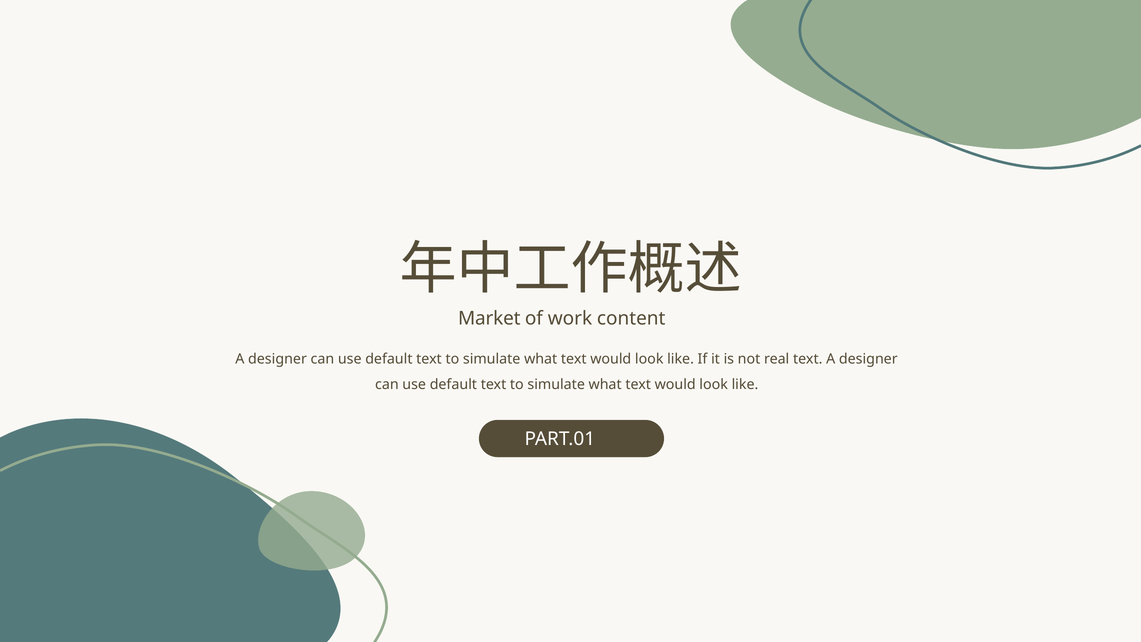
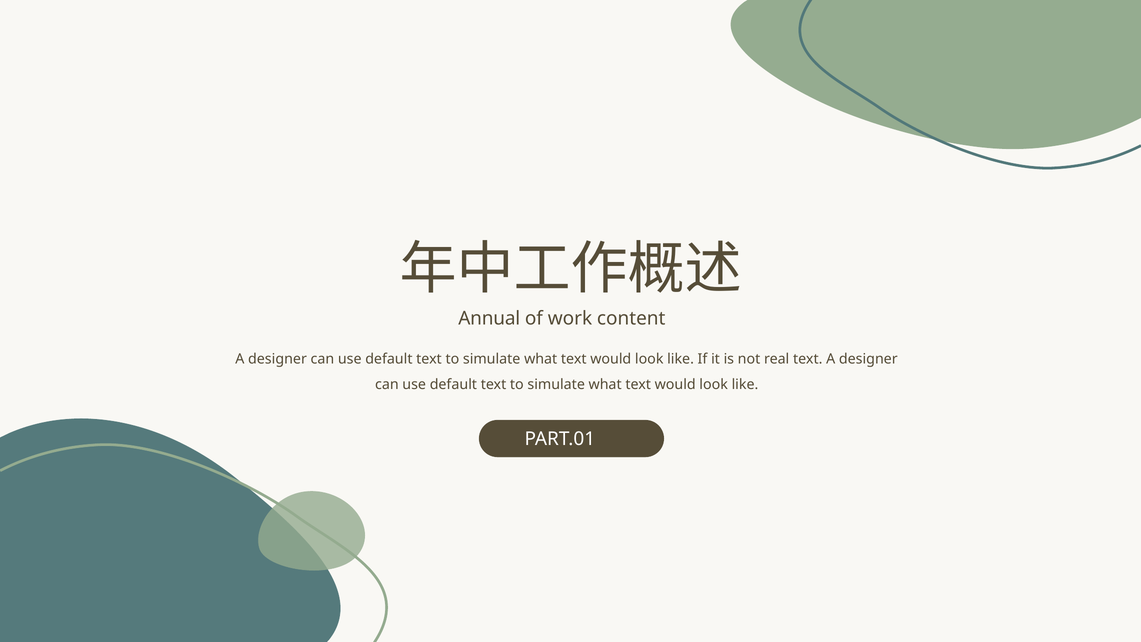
Market: Market -> Annual (489, 318)
